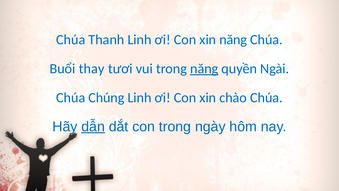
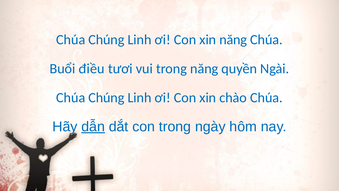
Thanh: Thanh -> Chúng (106, 40)
thay: thay -> điều (92, 69)
năng underline: present -> none (204, 69)
